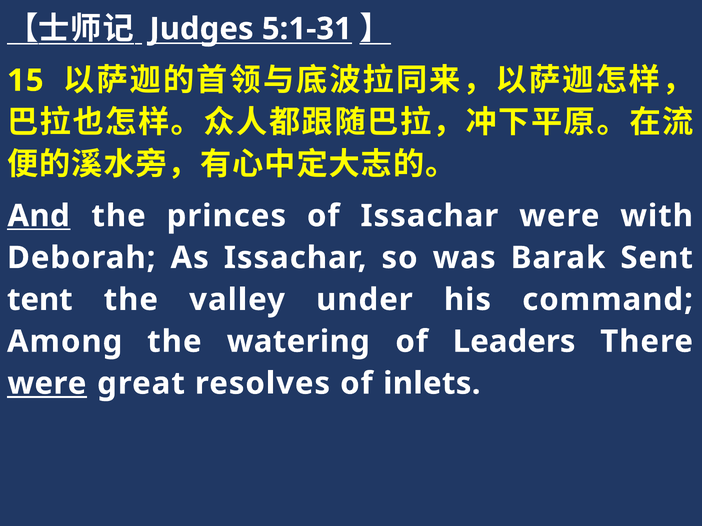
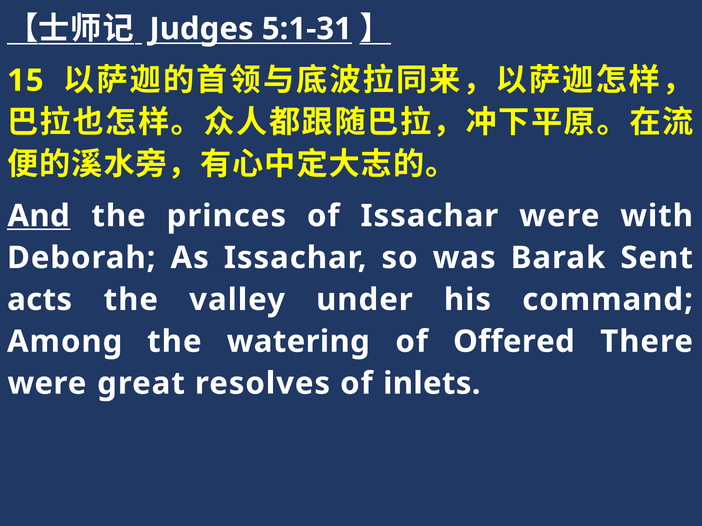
tent: tent -> acts (40, 300)
Leaders: Leaders -> Offered (514, 342)
were underline: present -> none (47, 384)
